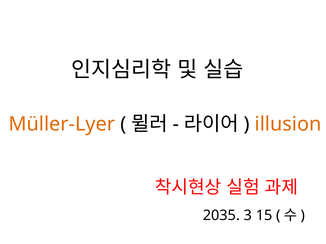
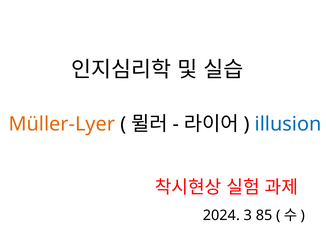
illusion colour: orange -> blue (288, 124)
2035: 2035 -> 2024 (221, 216)
15: 15 -> 85 (264, 216)
